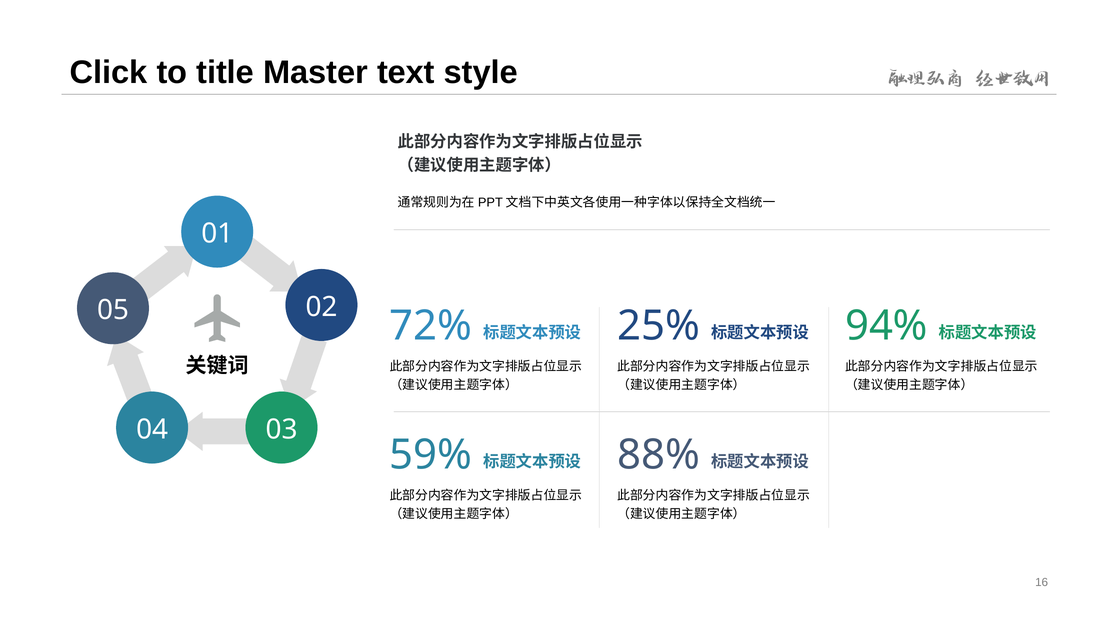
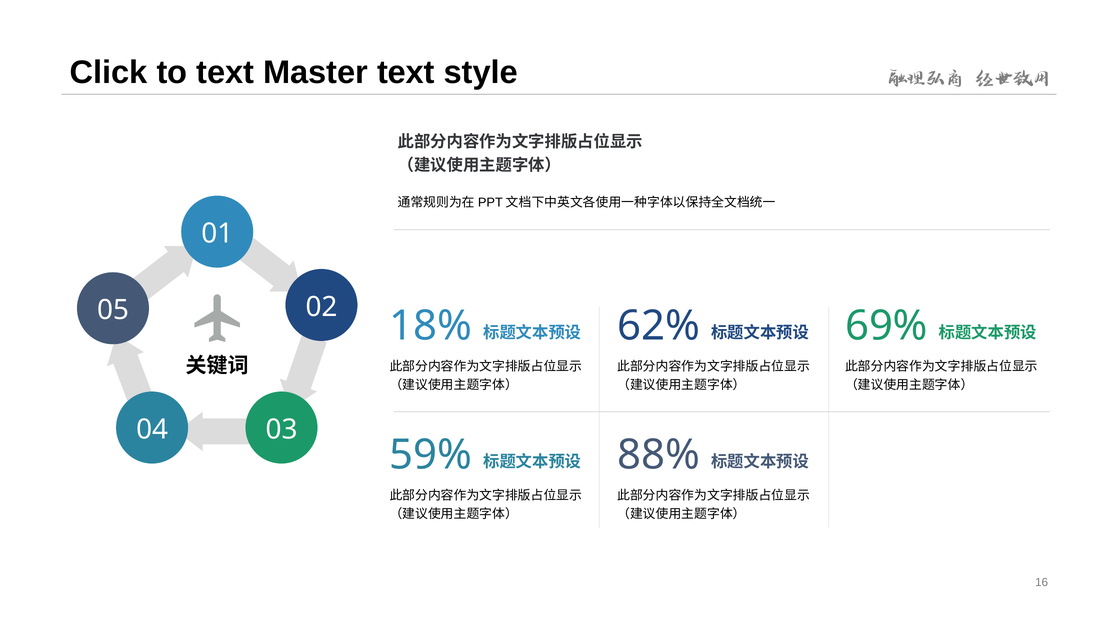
to title: title -> text (225, 72)
72%: 72% -> 18% (431, 326)
25%: 25% -> 62% (659, 326)
94%: 94% -> 69% (886, 326)
